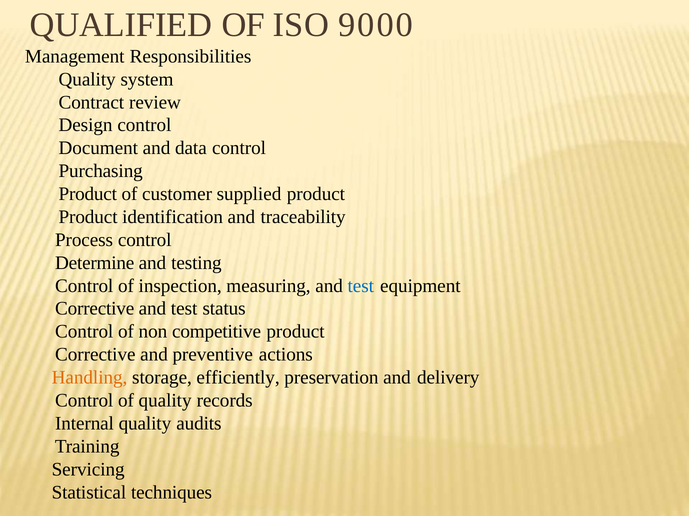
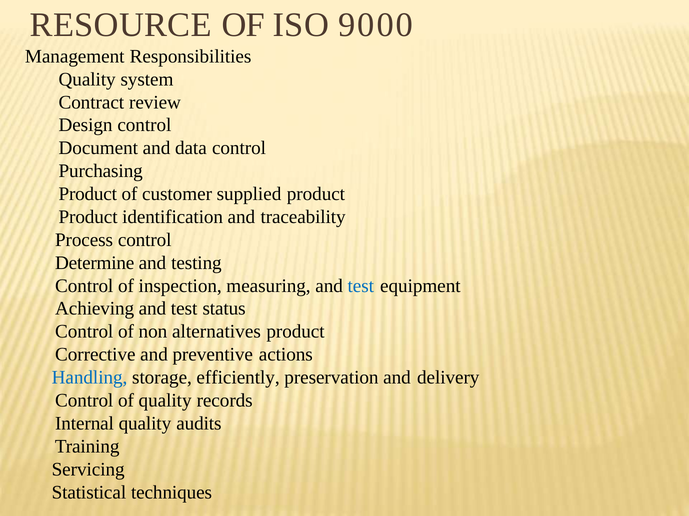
QUALIFIED: QUALIFIED -> RESOURCE (121, 25)
Corrective: Corrective -> Achieving (95, 309)
competitive: competitive -> alternatives (216, 332)
Handling colour: orange -> blue (90, 378)
